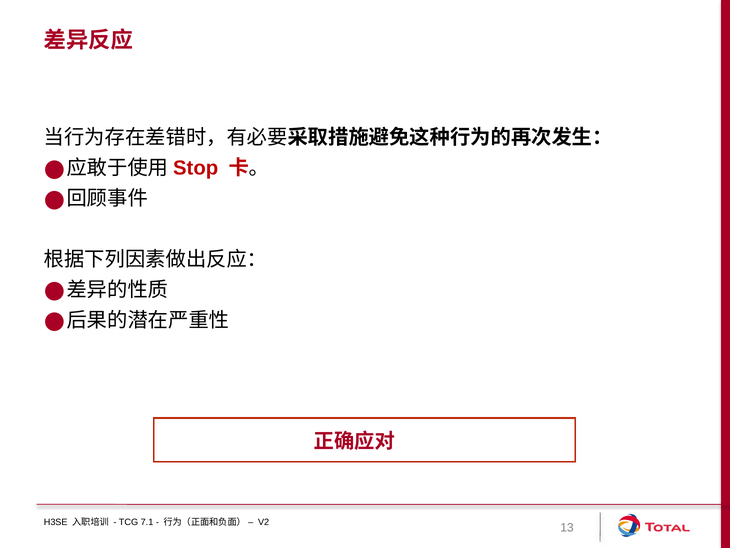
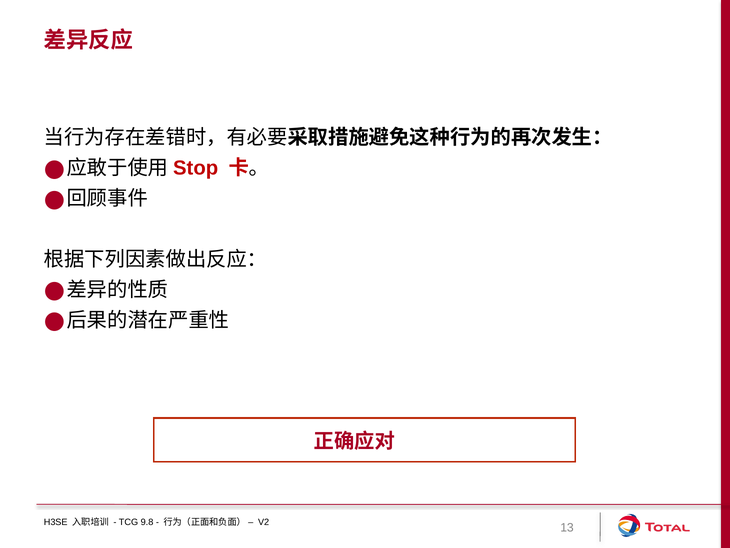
7.1: 7.1 -> 9.8 (147, 522)
